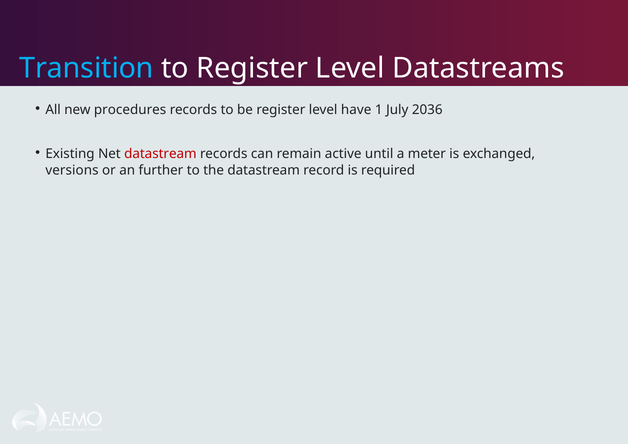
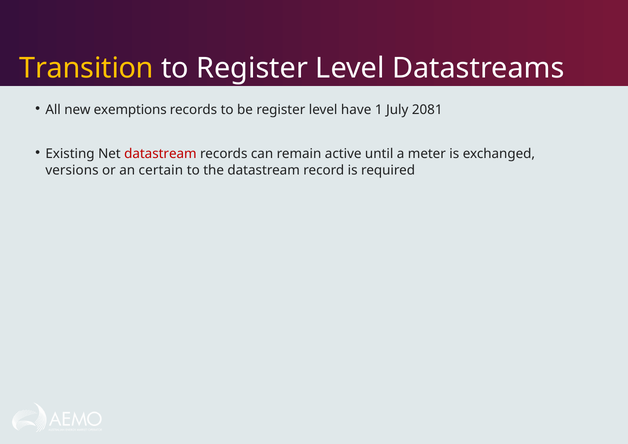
Transition colour: light blue -> yellow (87, 68)
procedures: procedures -> exemptions (130, 110)
2036: 2036 -> 2081 (427, 110)
further: further -> certain (161, 170)
